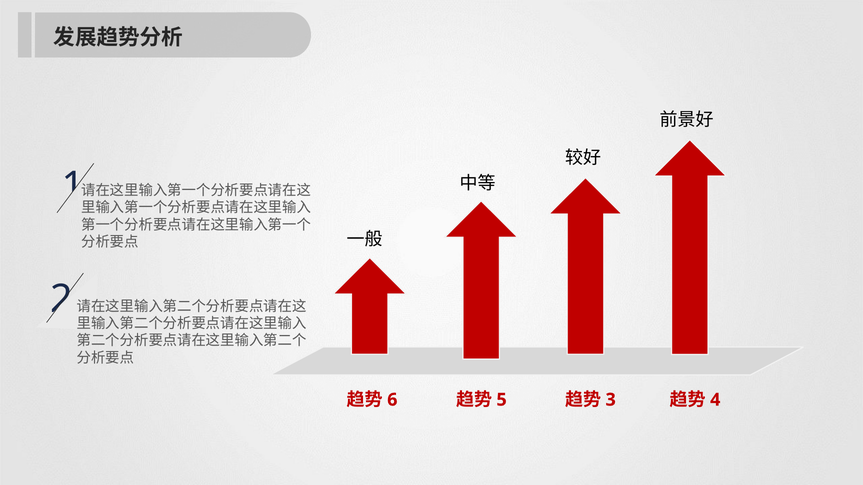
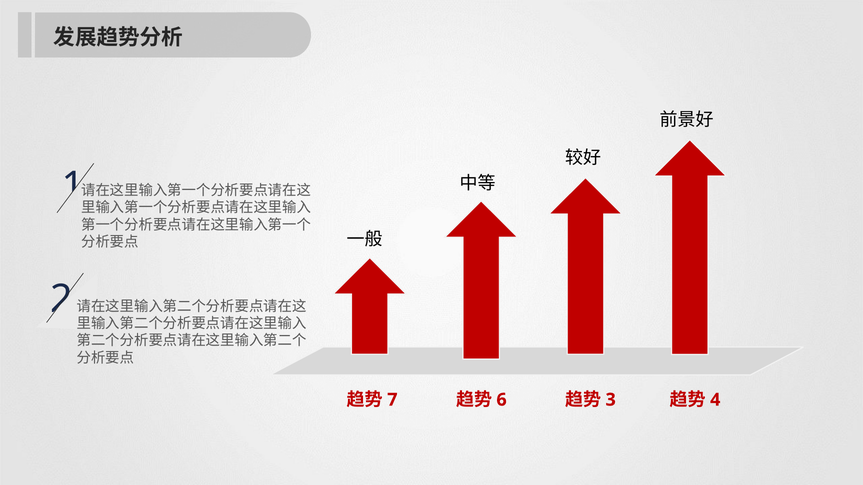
6: 6 -> 7 (392, 400)
5: 5 -> 6 (502, 400)
